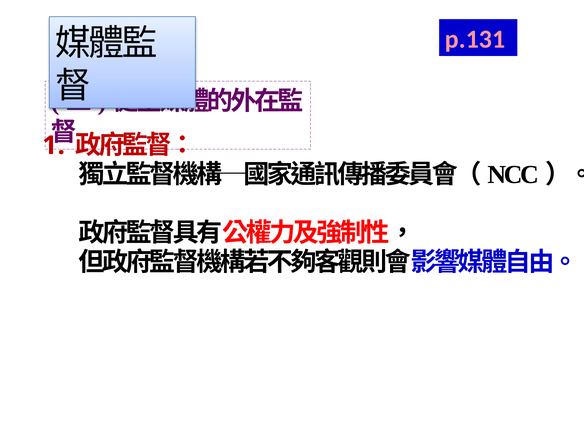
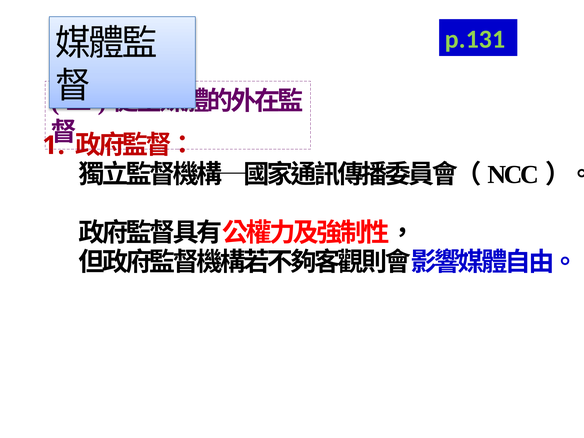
p.131 colour: pink -> light green (475, 39)
